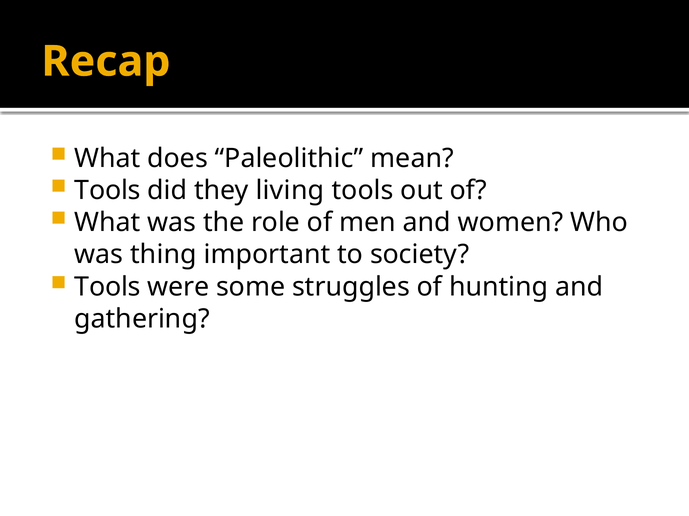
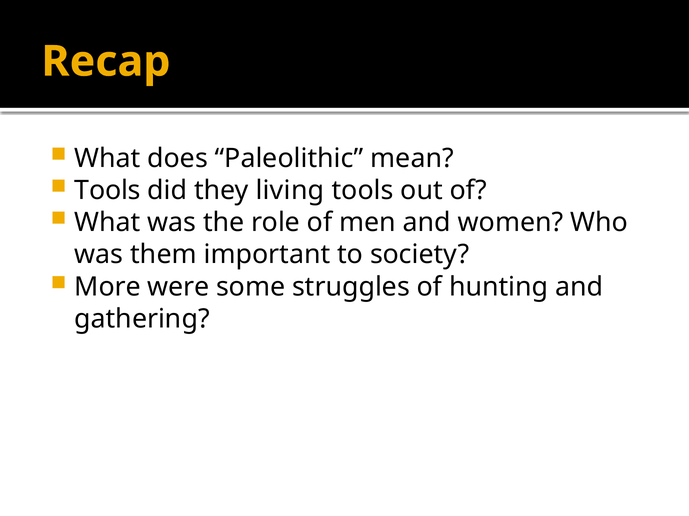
thing: thing -> them (164, 255)
Tools: Tools -> More (108, 287)
